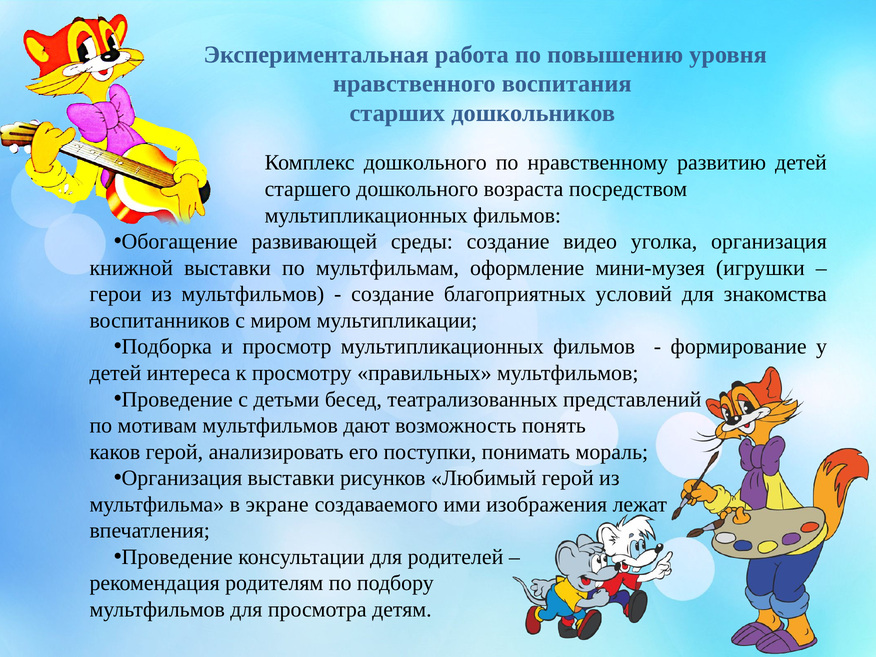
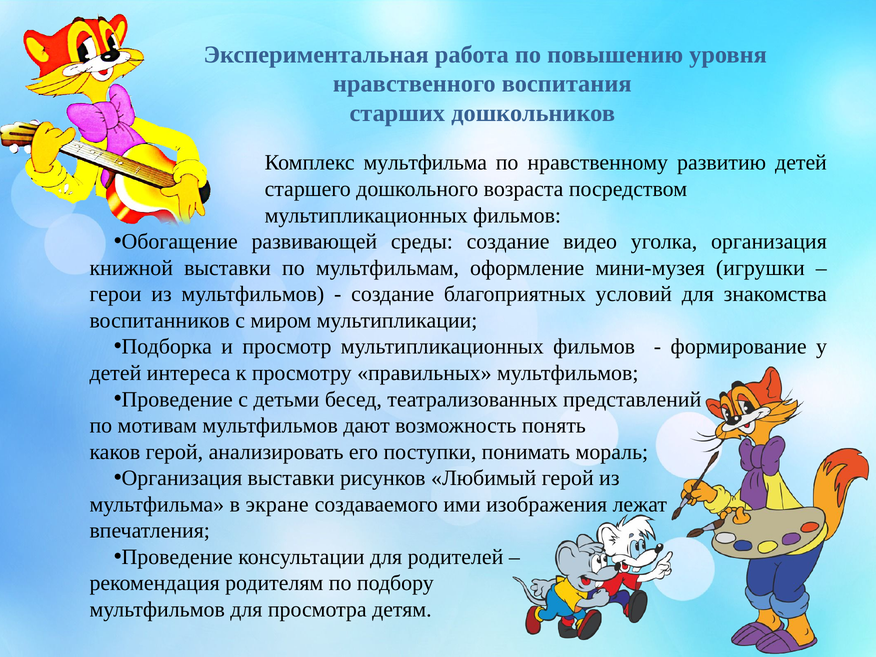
Комплекс дошкольного: дошкольного -> мультфильма (425, 163)
